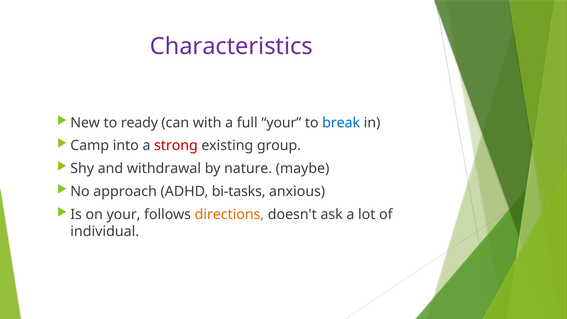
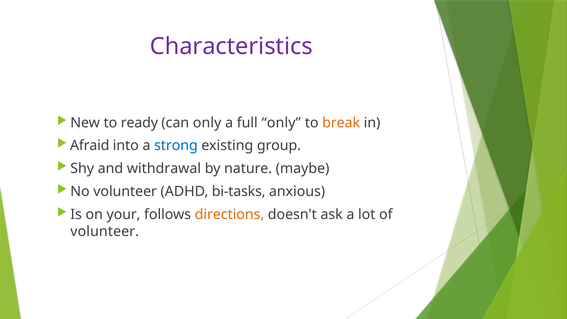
can with: with -> only (207, 123)
full your: your -> only (281, 123)
break colour: blue -> orange (341, 123)
Camp: Camp -> Afraid (90, 146)
strong colour: red -> blue (176, 146)
No approach: approach -> volunteer (125, 191)
individual: individual -> volunteer (105, 231)
